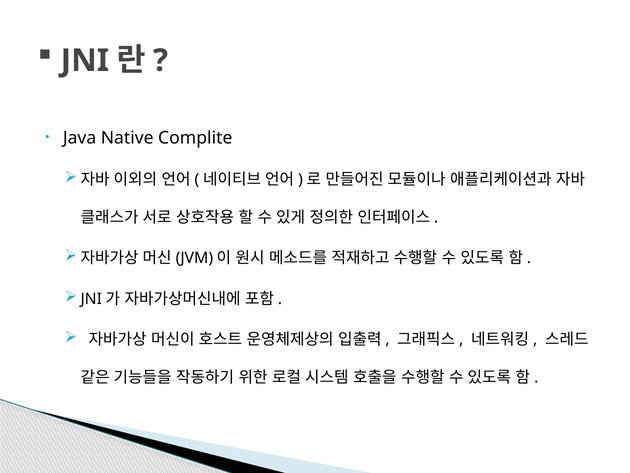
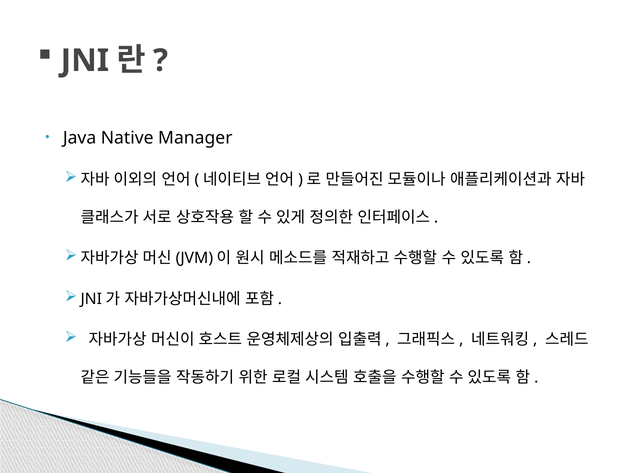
Complite: Complite -> Manager (195, 138)
